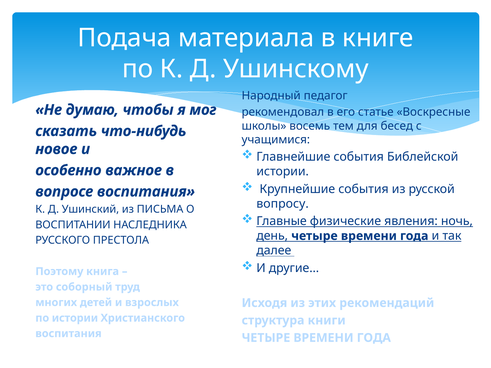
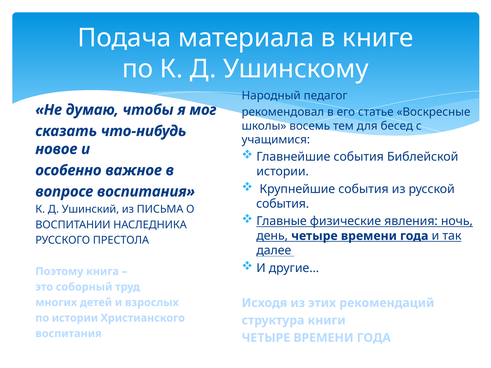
вопросу: вопросу -> события (283, 204)
